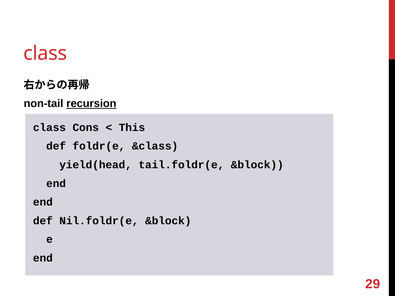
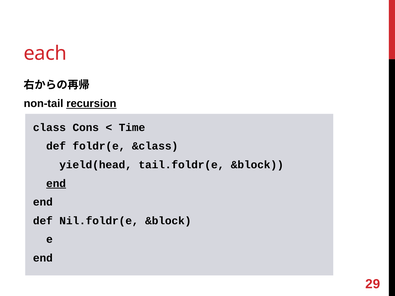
class: class -> each (45, 53)
This: This -> Time (132, 128)
end underline: none -> present (56, 184)
